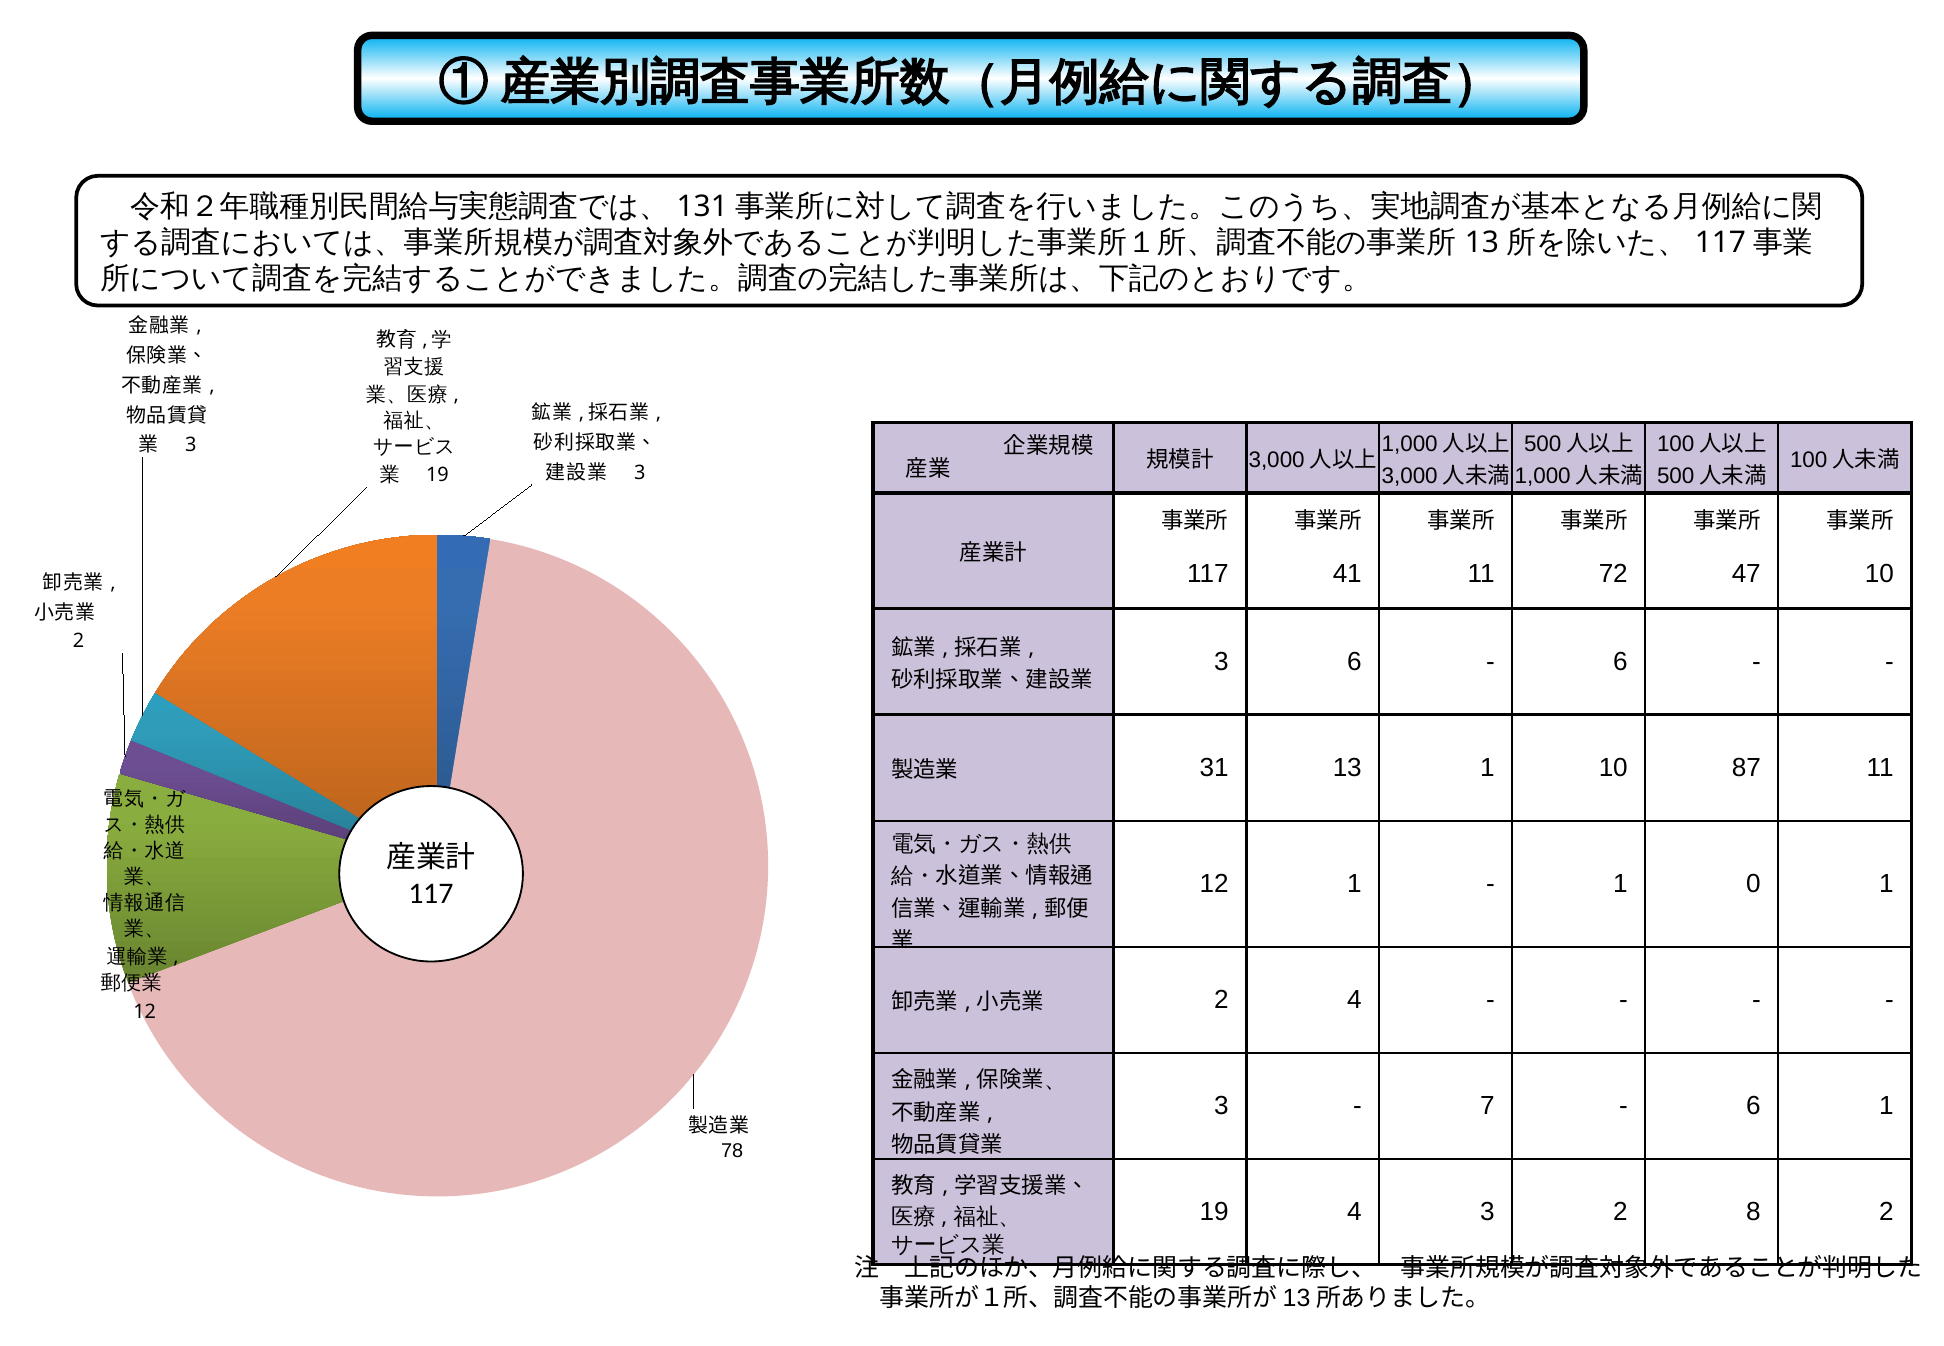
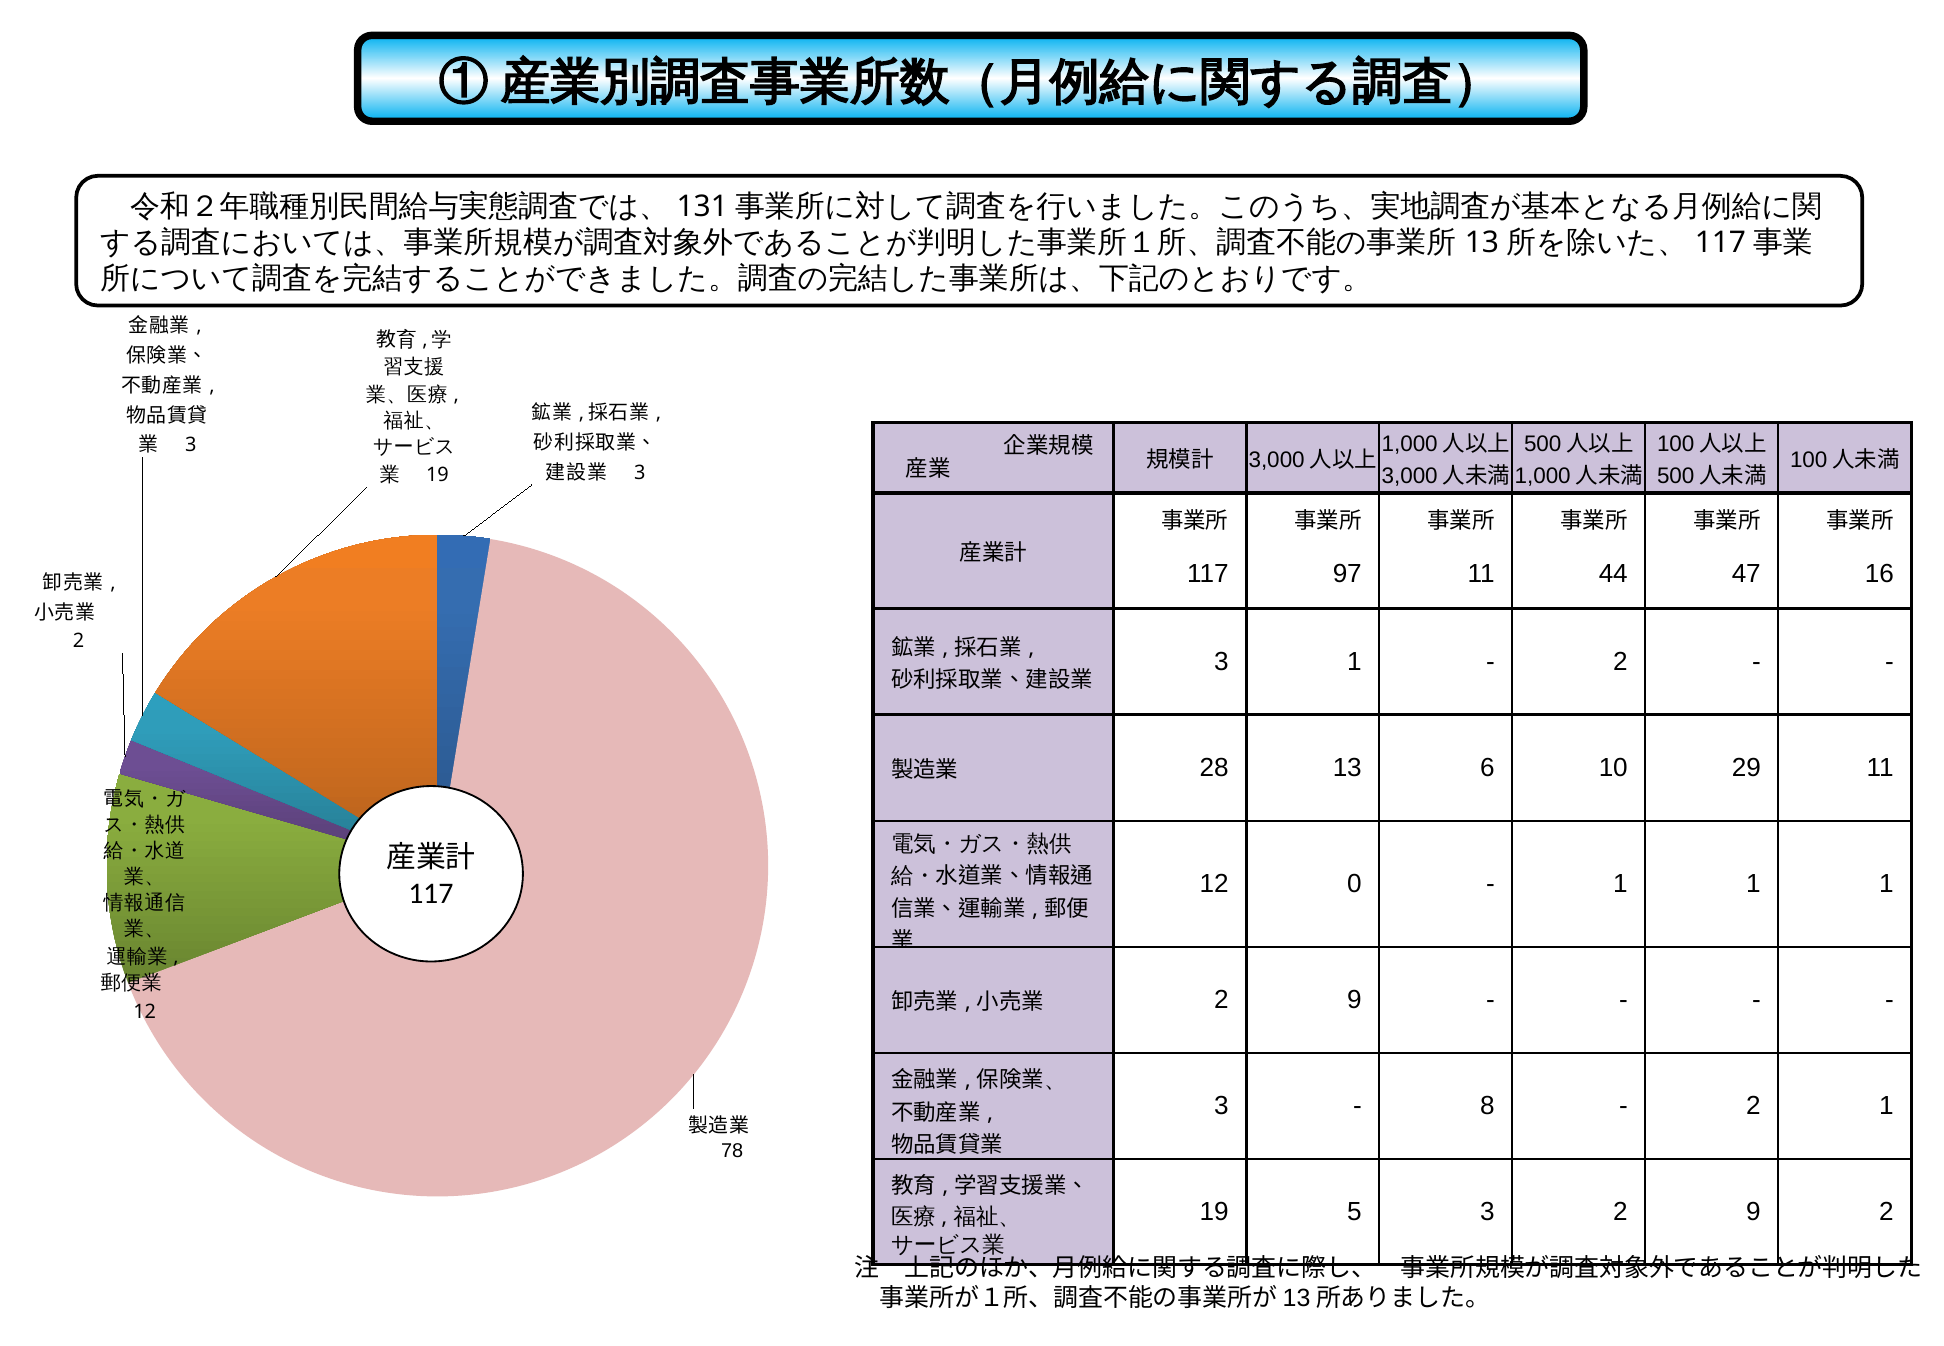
41: 41 -> 97 (1347, 574)
72: 72 -> 44 (1613, 574)
47 10: 10 -> 16 (1879, 574)
3 6: 6 -> 1 (1354, 662)
6: 6 -> 2 (1620, 662)
31: 31 -> 28 (1214, 768)
13 1: 1 -> 6 (1487, 768)
87: 87 -> 29 (1746, 768)
12 1: 1 -> 0 (1354, 884)
0: 0 -> 1 (1753, 884)
4: 4 -> 9 (1354, 1000)
7: 7 -> 8 (1487, 1106)
6: 6 -> 2 (1753, 1106)
19 4: 4 -> 5 (1354, 1212)
3 2 8: 8 -> 9 (1753, 1212)
